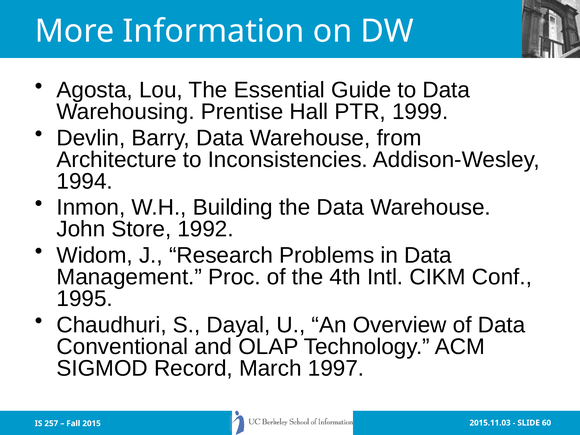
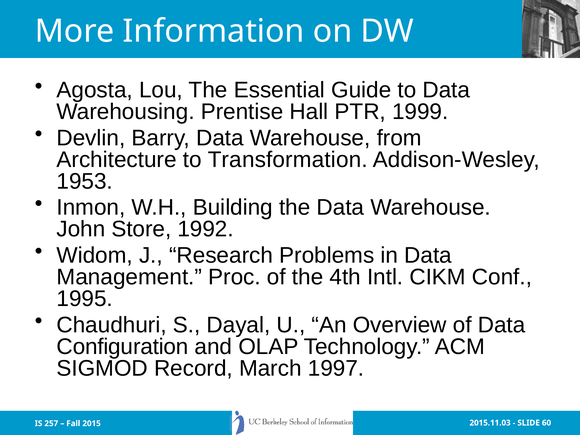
Inconsistencies: Inconsistencies -> Transformation (288, 160)
1994: 1994 -> 1953 (85, 181)
Conventional: Conventional -> Configuration (123, 347)
